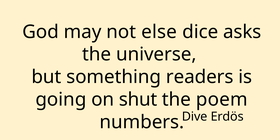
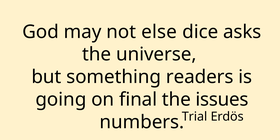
shut: shut -> final (138, 100)
poem: poem -> issues (222, 100)
Dive: Dive -> Trial (195, 116)
